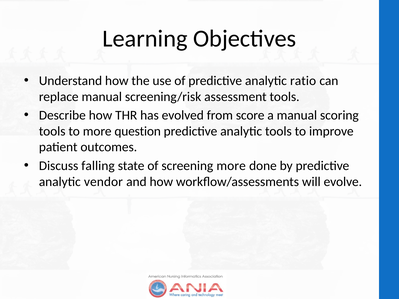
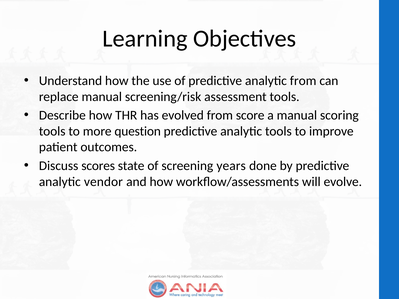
analytic ratio: ratio -> from (303, 81)
falling: falling -> scores (98, 166)
screening more: more -> years (231, 166)
